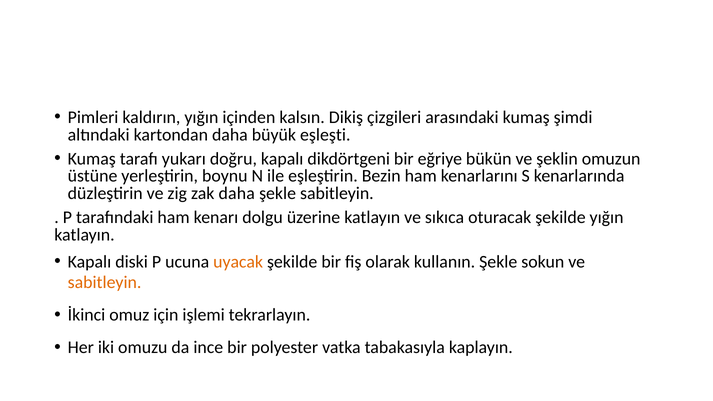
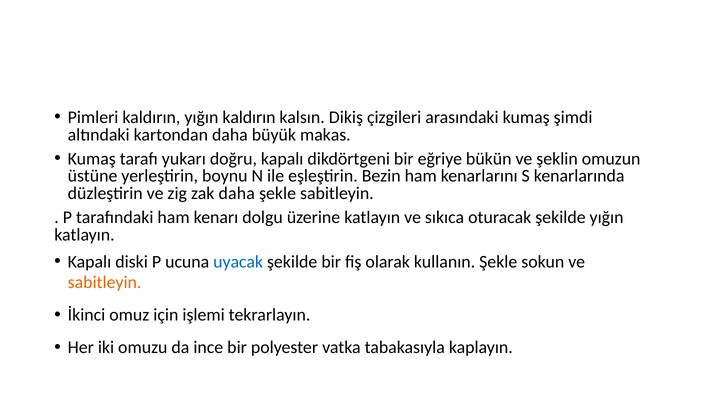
yığın içinden: içinden -> kaldırın (249, 117)
eşleşti: eşleşti -> makas (325, 135)
uyacak colour: orange -> blue (238, 262)
